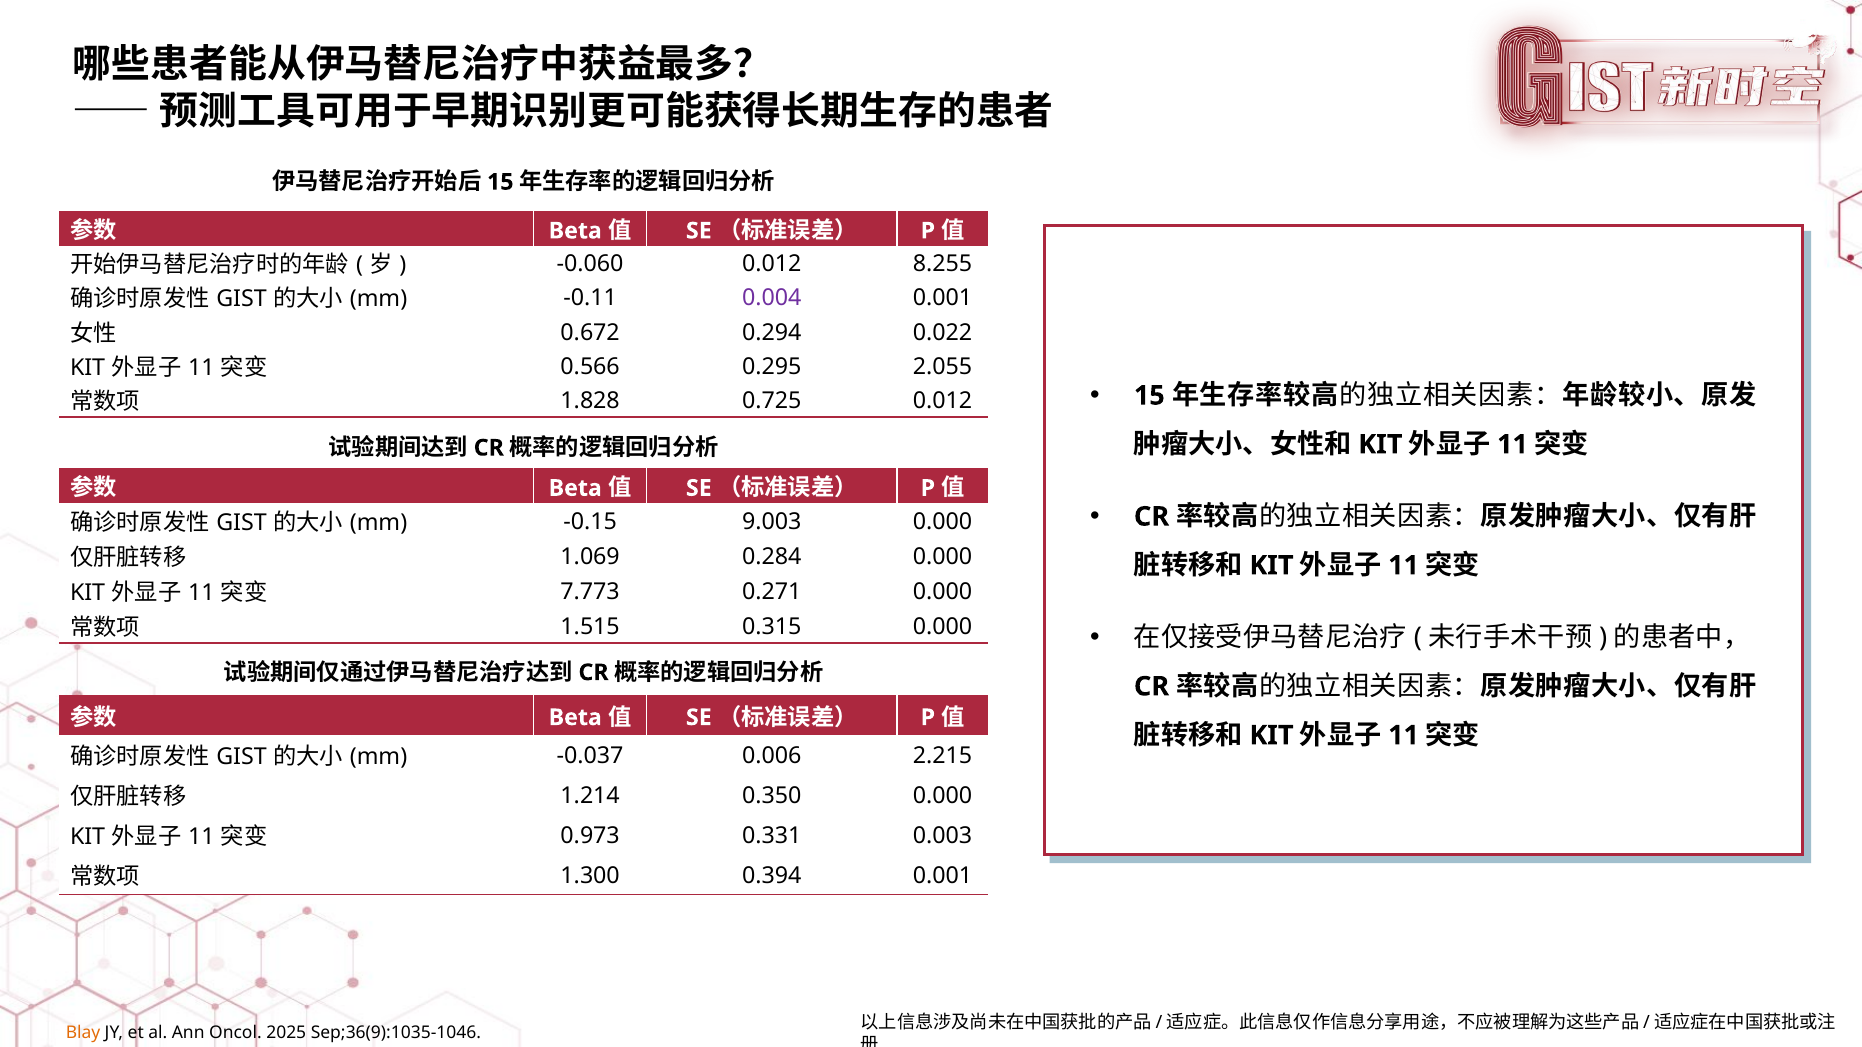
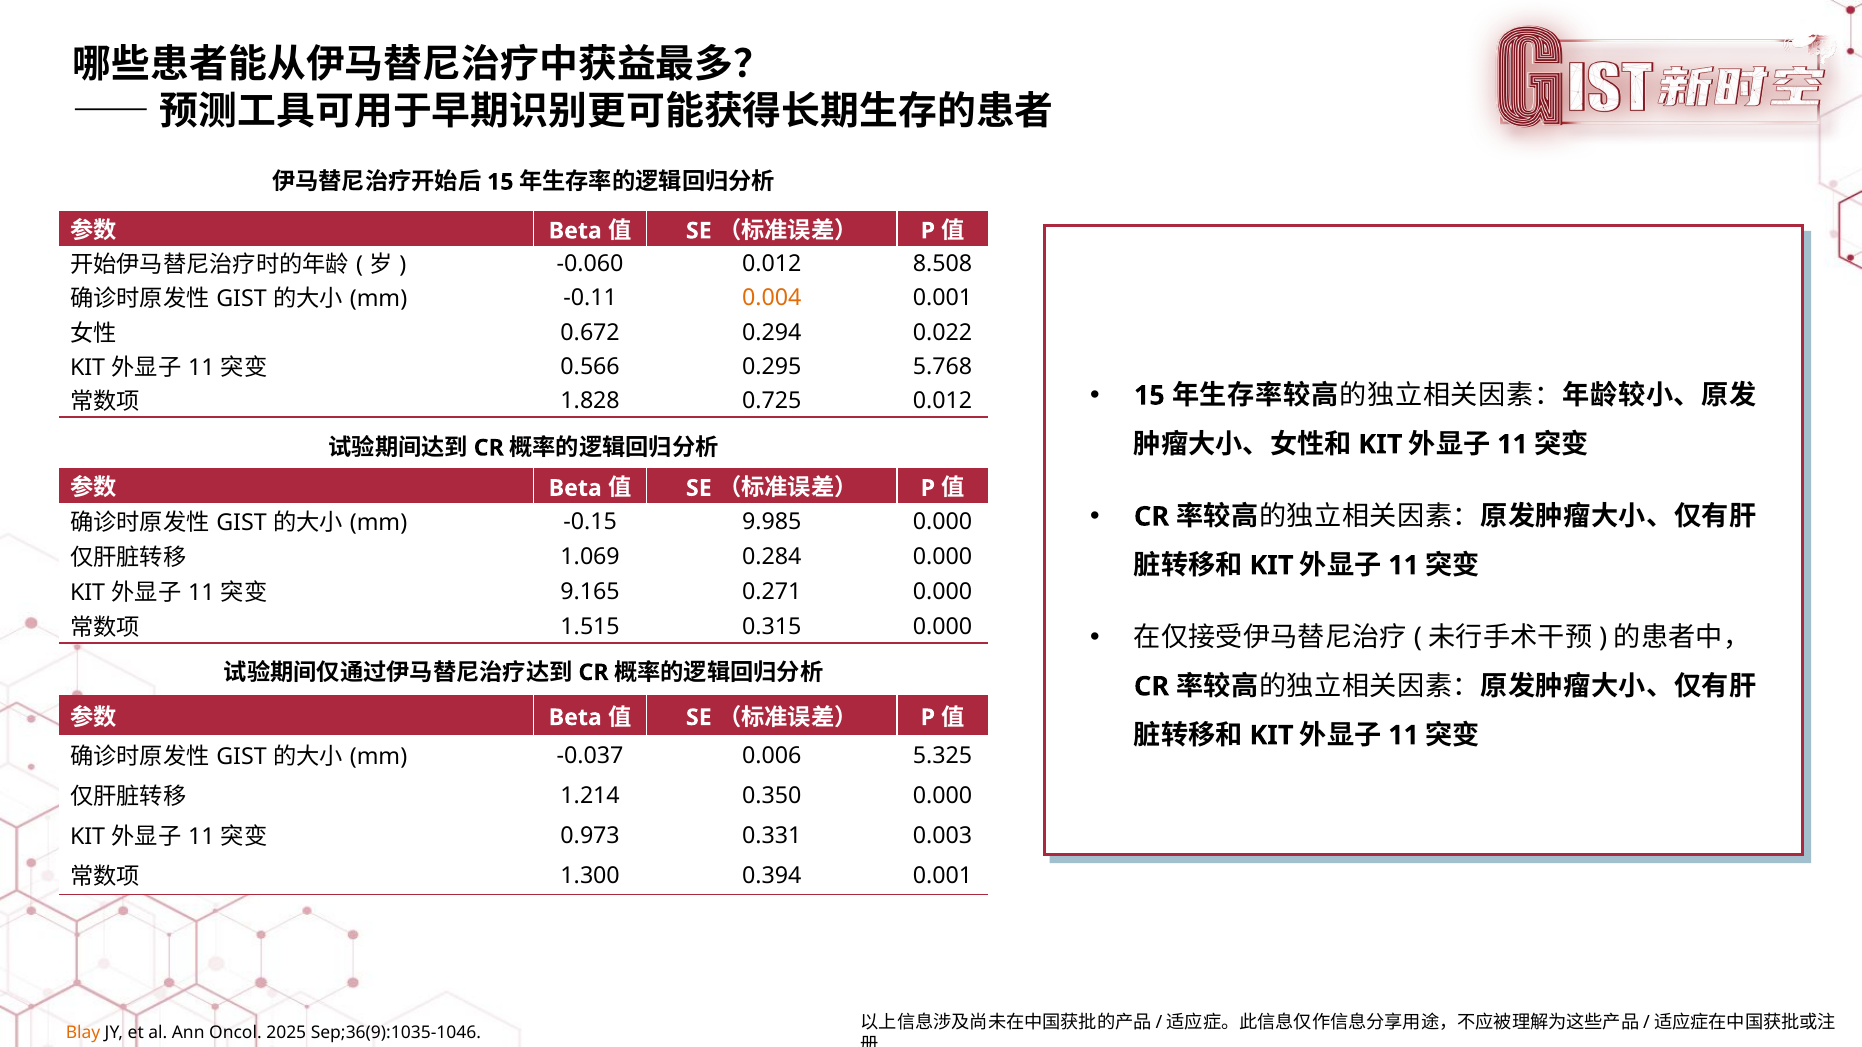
8.255: 8.255 -> 8.508 (943, 264)
0.004 colour: purple -> orange (772, 298)
2.055: 2.055 -> 5.768 (943, 367)
9.003: 9.003 -> 9.985 (772, 522)
7.773: 7.773 -> 9.165 (590, 592)
2.215: 2.215 -> 5.325 (943, 757)
